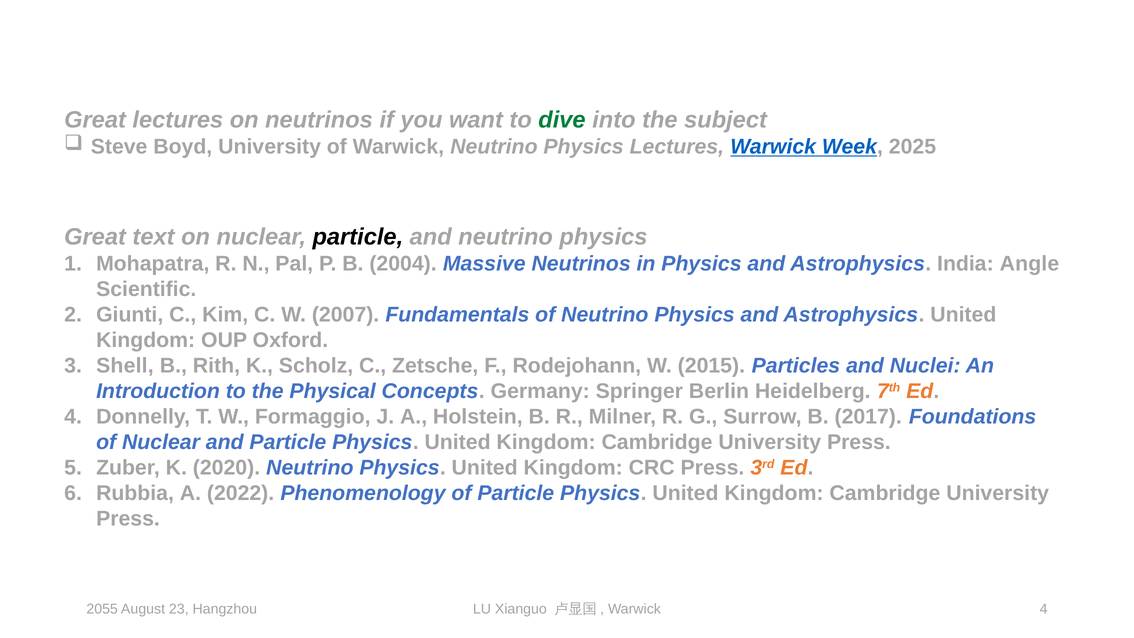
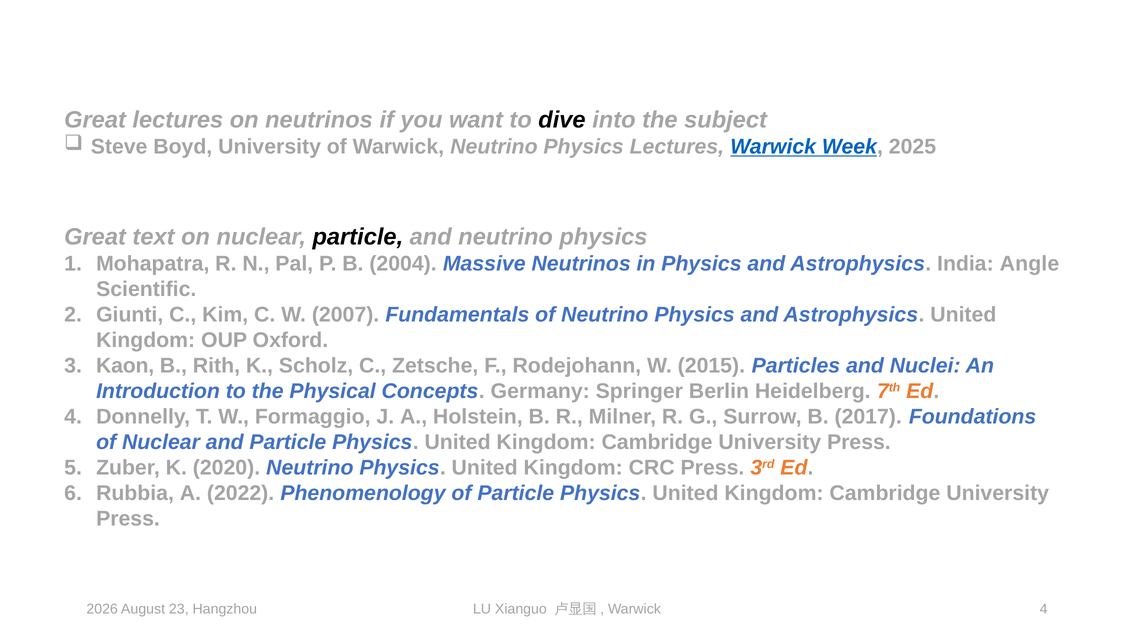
dive colour: green -> black (562, 120)
Shell: Shell -> Kaon (125, 366)
2055: 2055 -> 2026 (102, 609)
